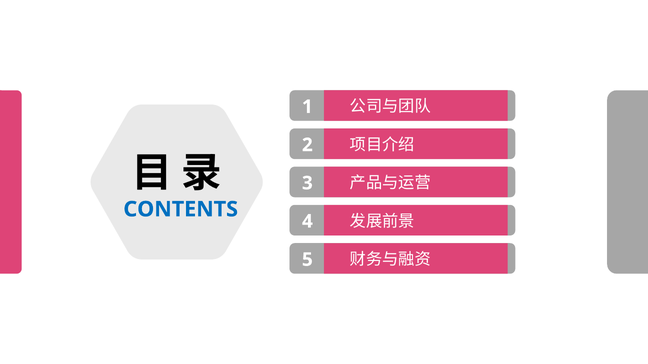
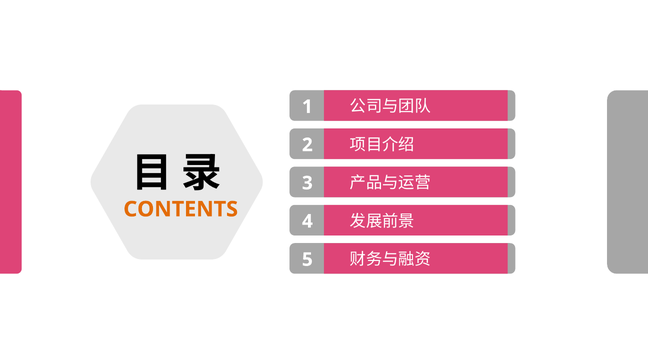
CONTENTS colour: blue -> orange (181, 210)
